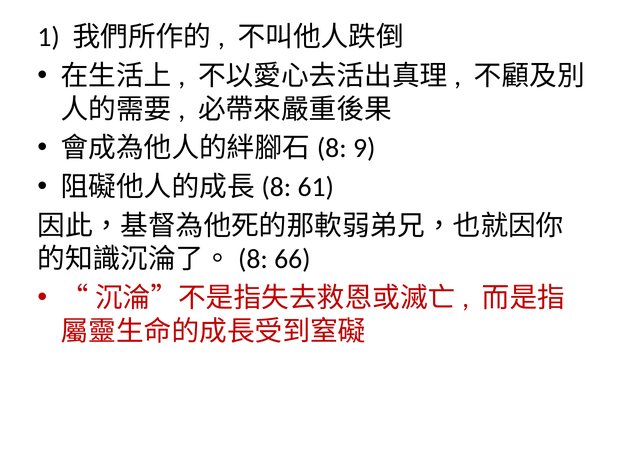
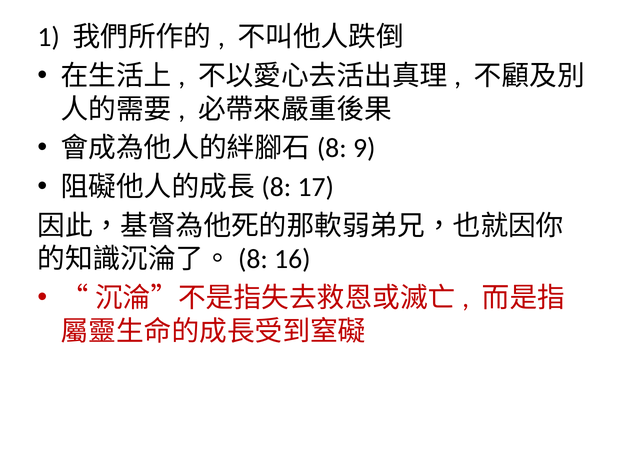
61: 61 -> 17 (316, 187)
66: 66 -> 16 (292, 259)
